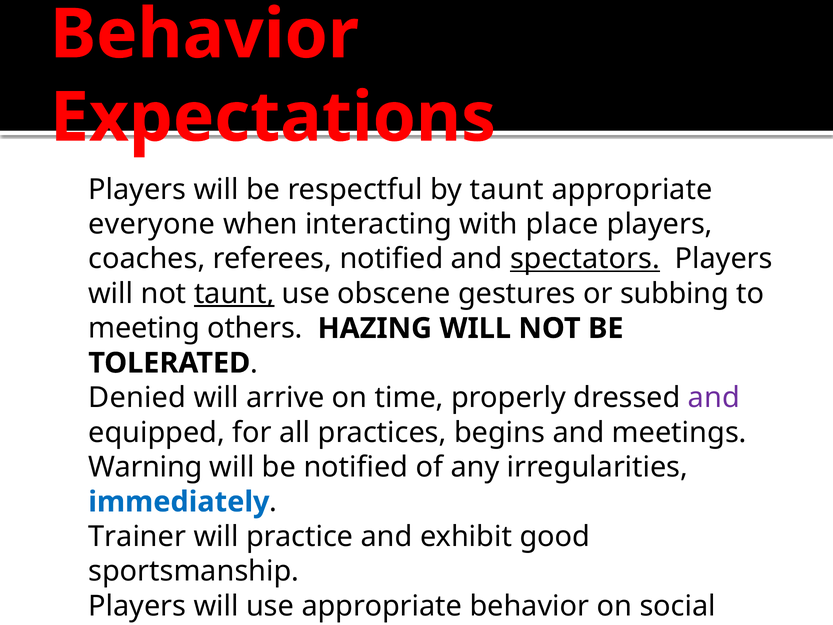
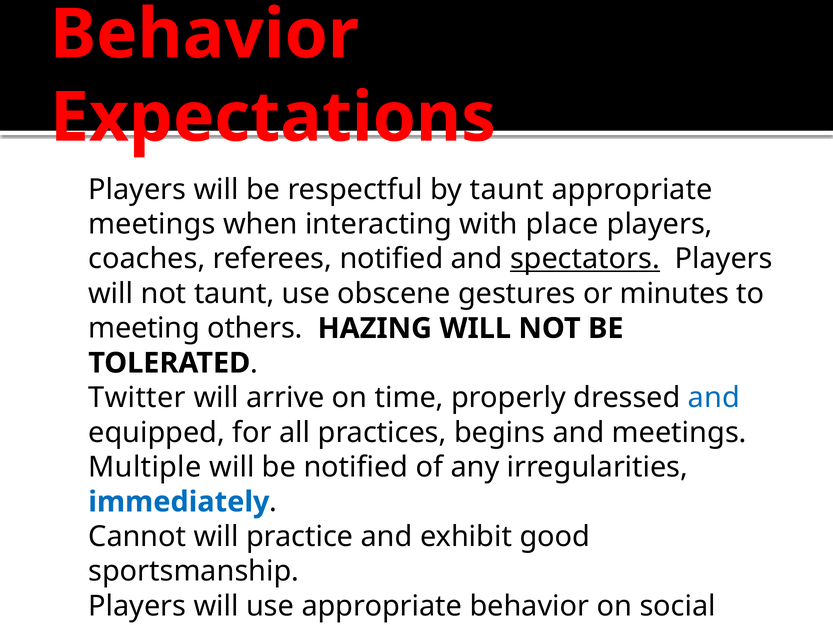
everyone: everyone -> meetings (152, 224)
taunt underline: present -> none (234, 294)
subbing: subbing -> minutes (674, 294)
Denied: Denied -> Twitter (137, 398)
and colour: purple -> blue (714, 398)
Warning: Warning -> Multiple (145, 467)
Trainer: Trainer -> Cannot (137, 536)
